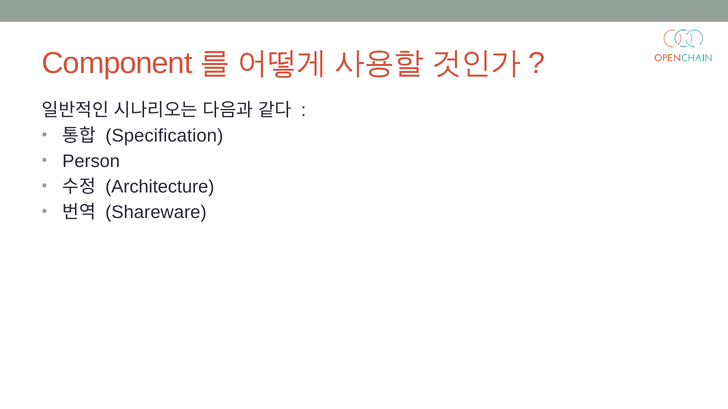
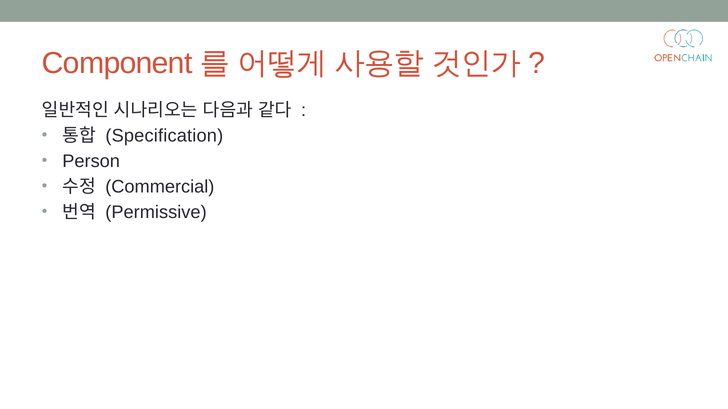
Architecture: Architecture -> Commercial (160, 187)
Shareware: Shareware -> Permissive (156, 212)
